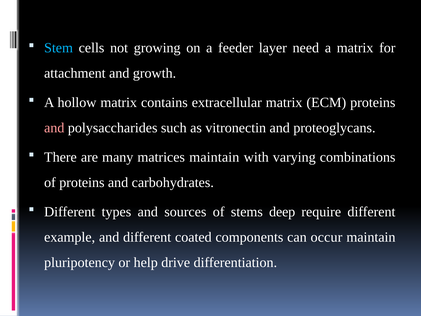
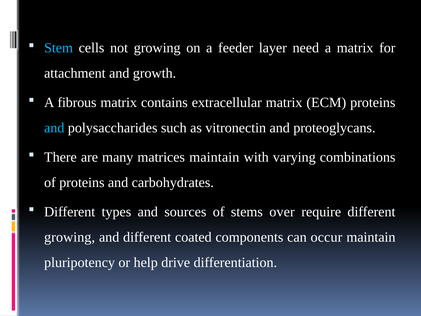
hollow: hollow -> fibrous (77, 103)
and colour: pink -> light blue (54, 128)
deep: deep -> over (282, 212)
example: example -> growing (70, 237)
